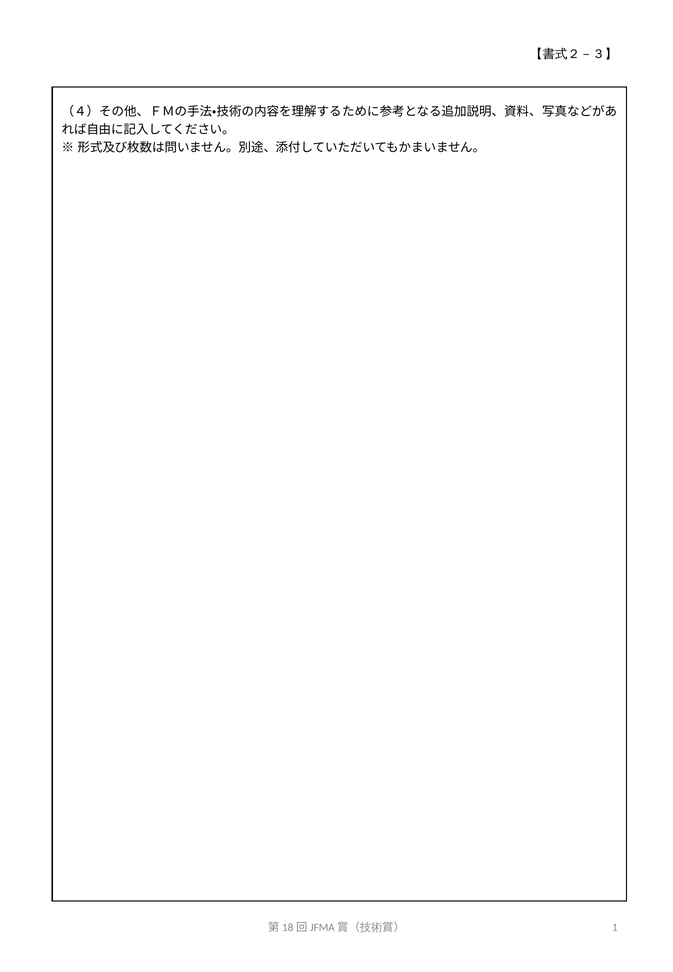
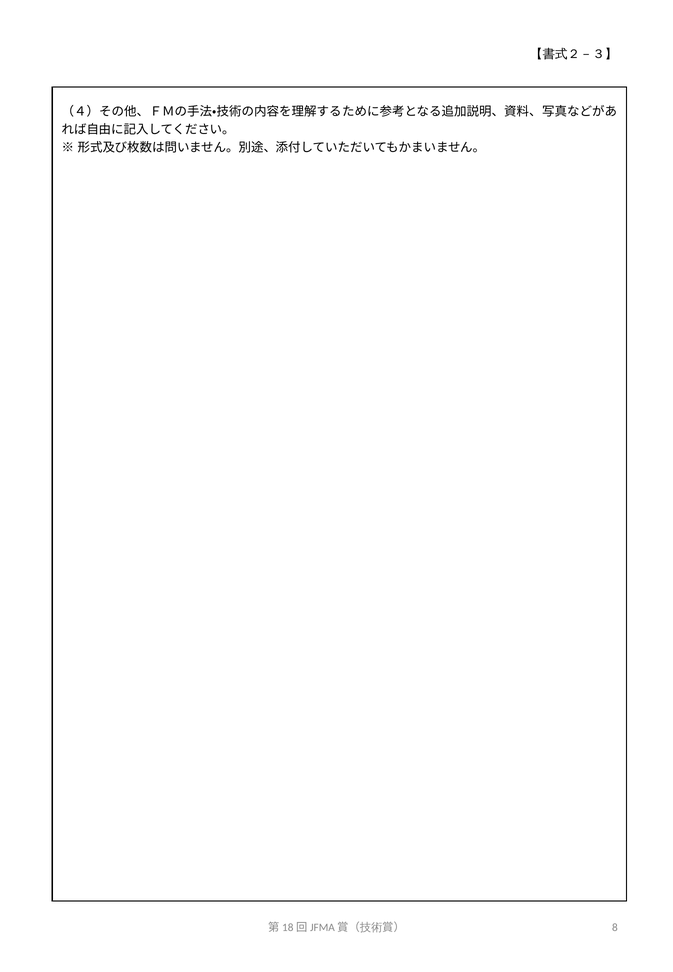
1: 1 -> 8 (615, 928)
